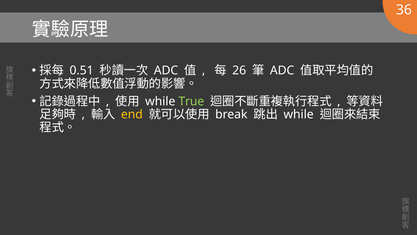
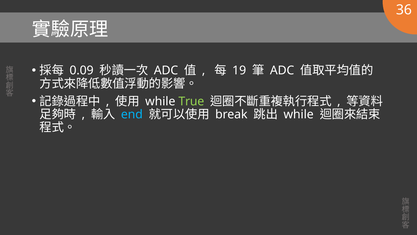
0.51: 0.51 -> 0.09 (82, 71)
26: 26 -> 19 (239, 71)
end colour: yellow -> light blue (132, 114)
